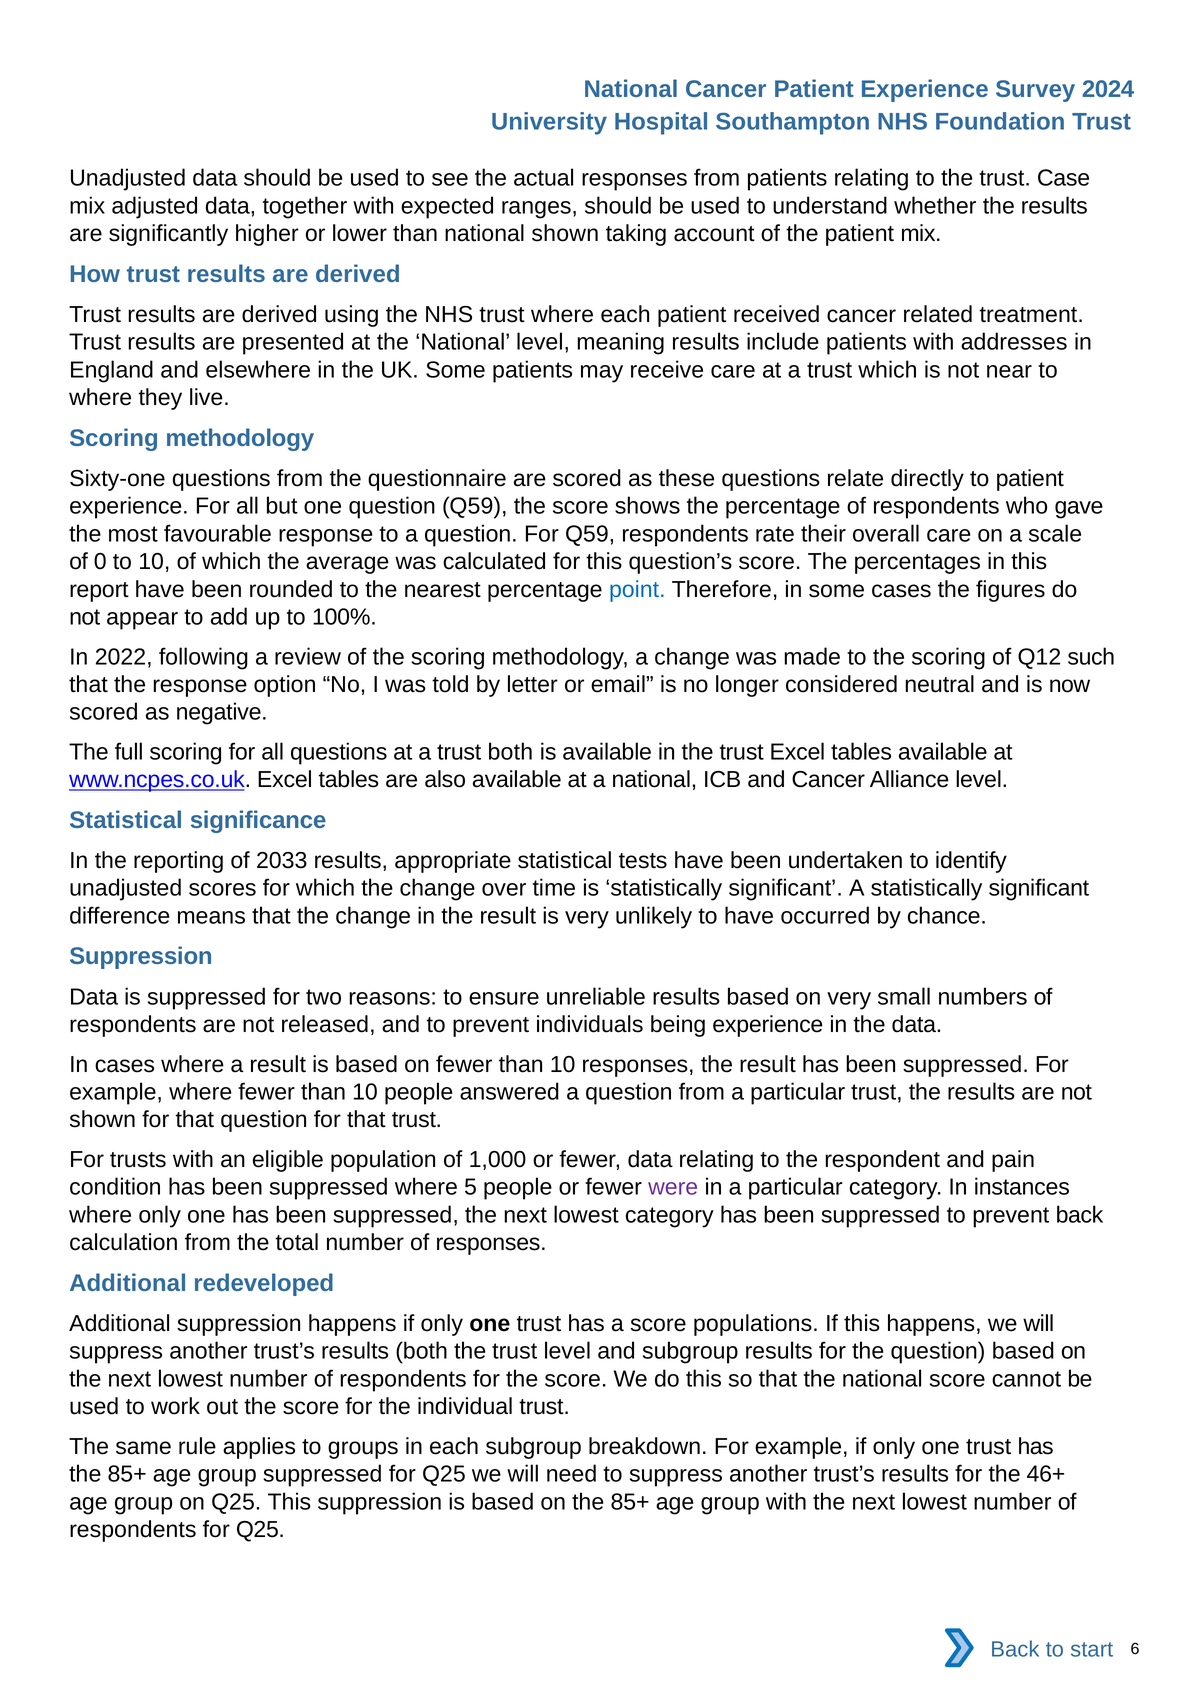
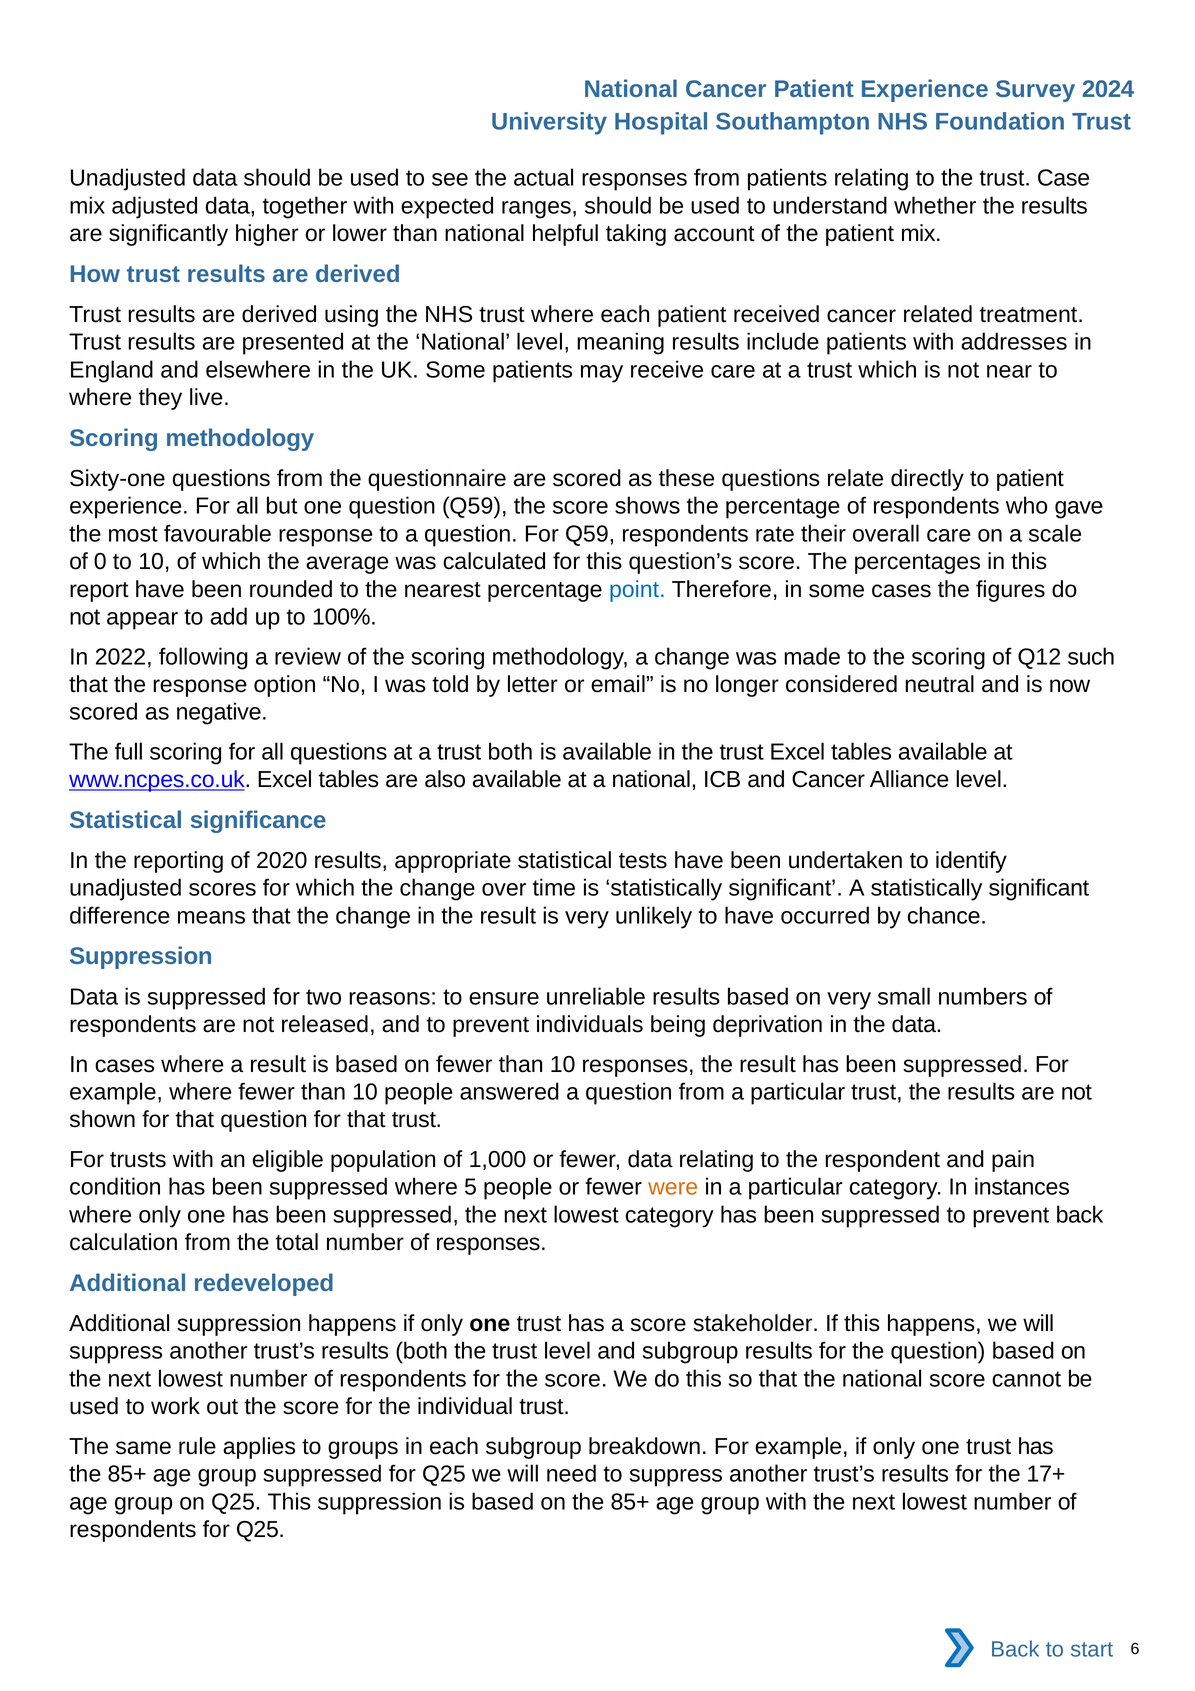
national shown: shown -> helpful (565, 234)
2033: 2033 -> 2020 (282, 861)
being experience: experience -> deprivation (768, 1025)
were colour: purple -> orange (673, 1187)
populations: populations -> stakeholder (756, 1324)
46+: 46+ -> 17+ (1046, 1474)
